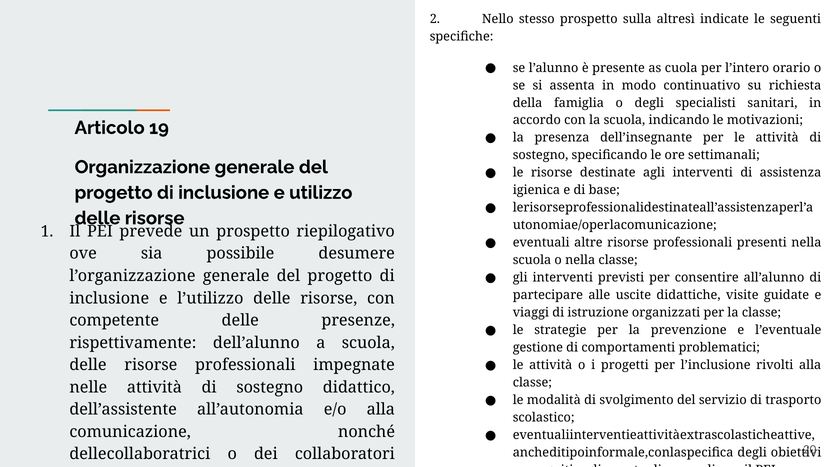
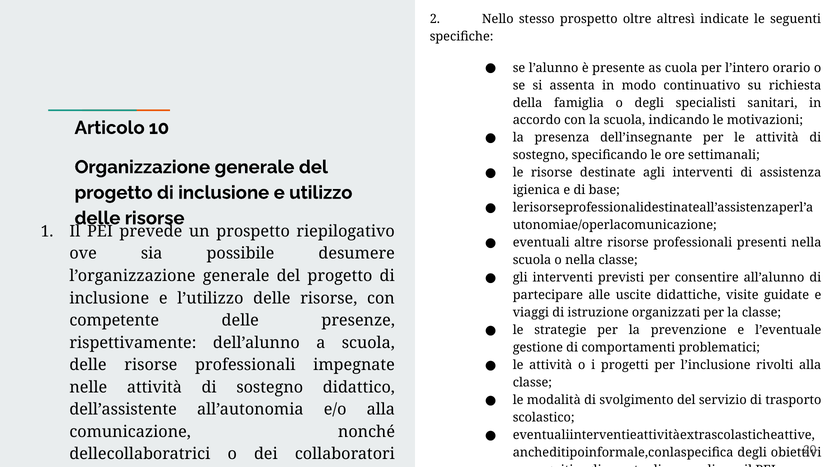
sulla: sulla -> oltre (637, 19)
19: 19 -> 10 (159, 128)
